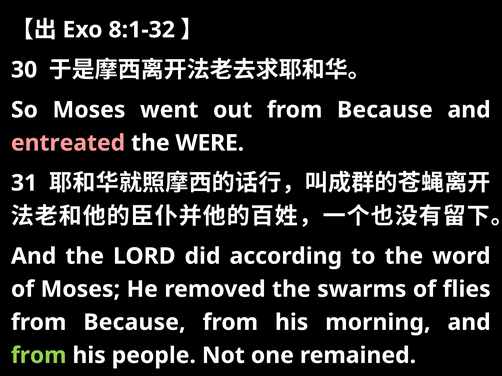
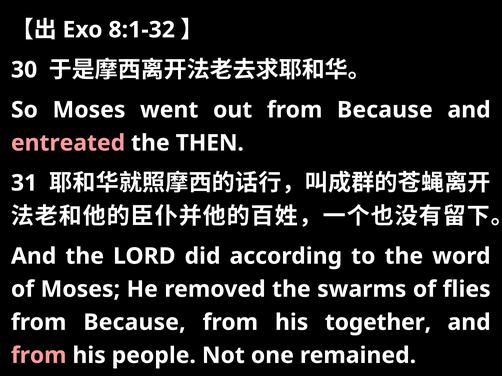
WERE: WERE -> THEN (210, 143)
morning: morning -> together (378, 323)
from colour: light green -> pink (39, 356)
